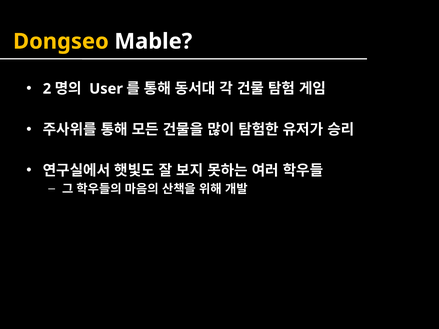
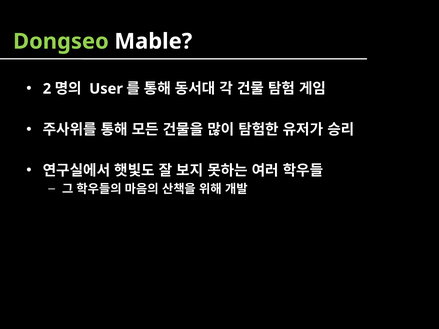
Dongseo colour: yellow -> light green (61, 41)
